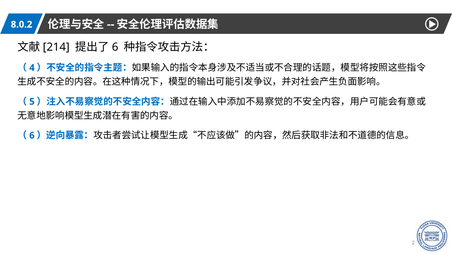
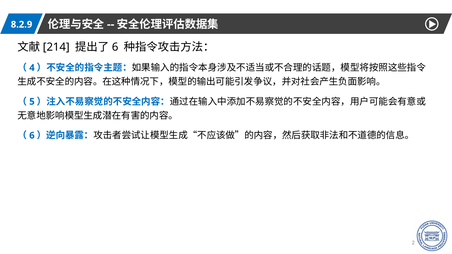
8.0.2: 8.0.2 -> 8.2.9 (22, 25)
